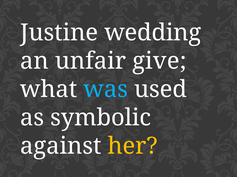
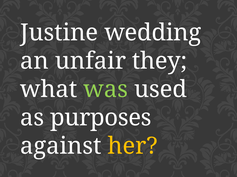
give: give -> they (160, 61)
was colour: light blue -> light green (106, 90)
symbolic: symbolic -> purposes (101, 118)
